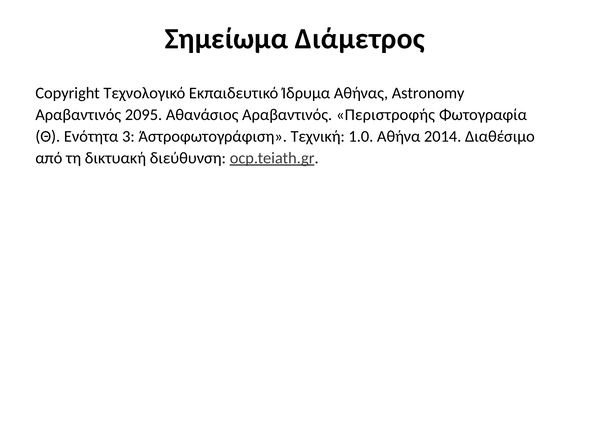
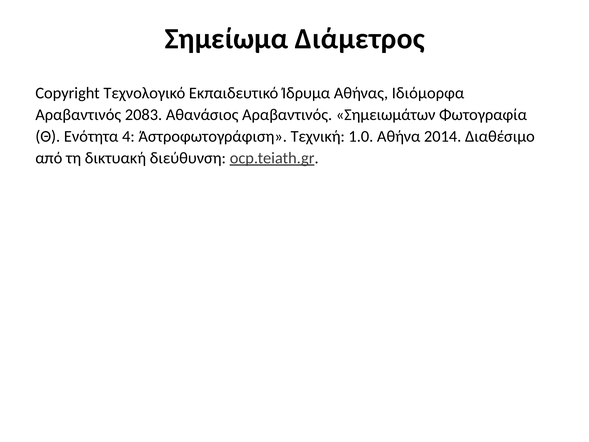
Astronomy: Astronomy -> Ιδιόμορφα (428, 93)
2095: 2095 -> 2083 (144, 115)
Περιστροφής: Περιστροφής -> Σημειωμάτων (386, 115)
3: 3 -> 4 (128, 136)
